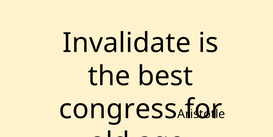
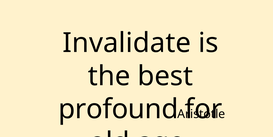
congress: congress -> profound (118, 109)
